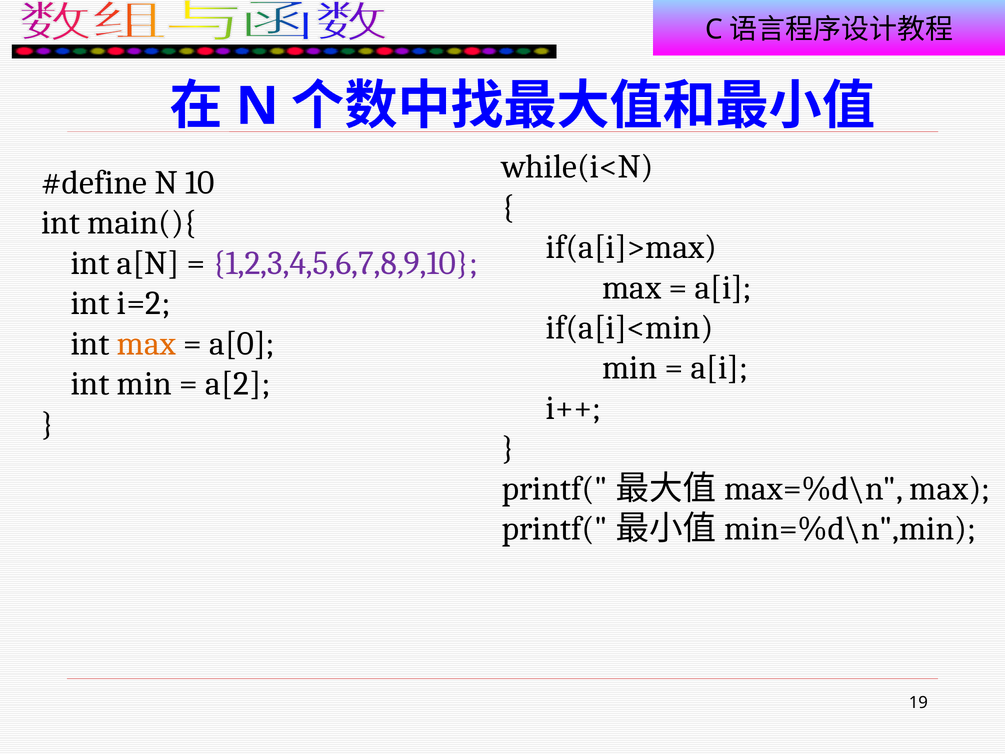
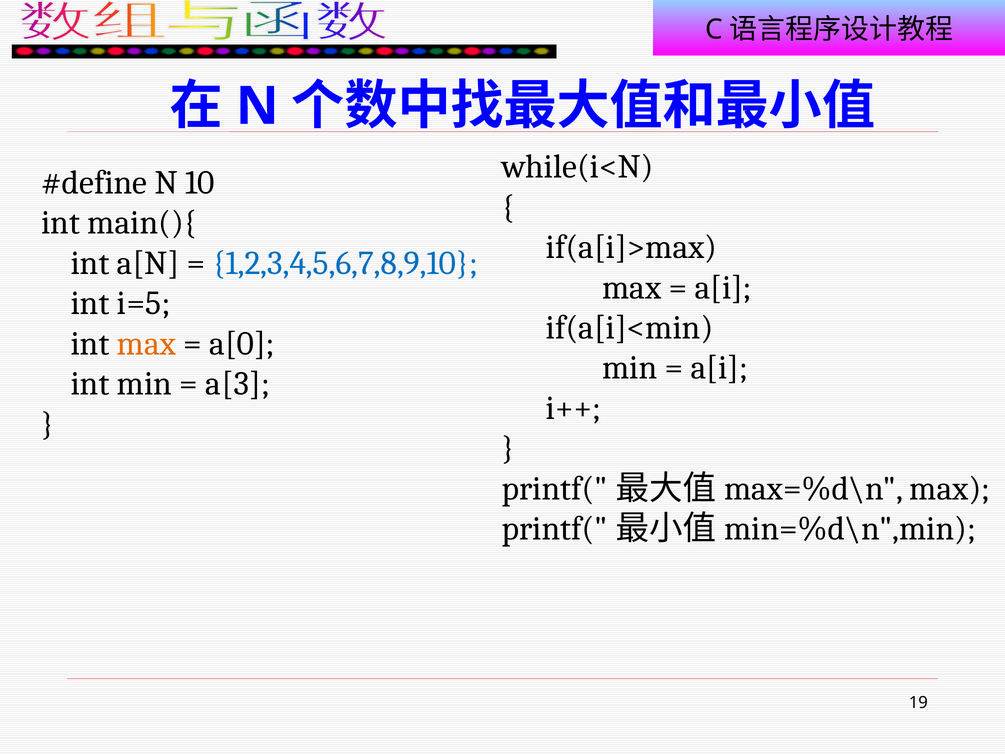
1,2,3,4,5,6,7,8,9,10 colour: purple -> blue (345, 263)
i=2: i=2 -> i=5 (144, 303)
a[2: a[2 -> a[3 (238, 384)
